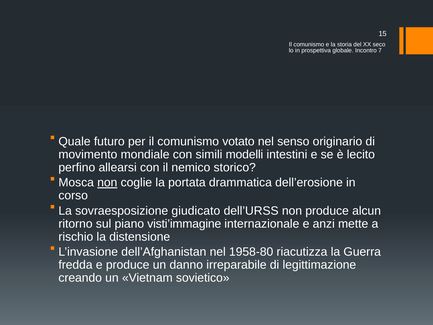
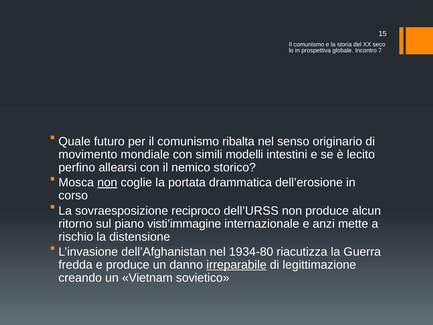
votato: votato -> ribalta (238, 141)
giudicato: giudicato -> reciproco (196, 211)
1958-80: 1958-80 -> 1934-80 (251, 252)
irreparabile underline: none -> present (236, 265)
